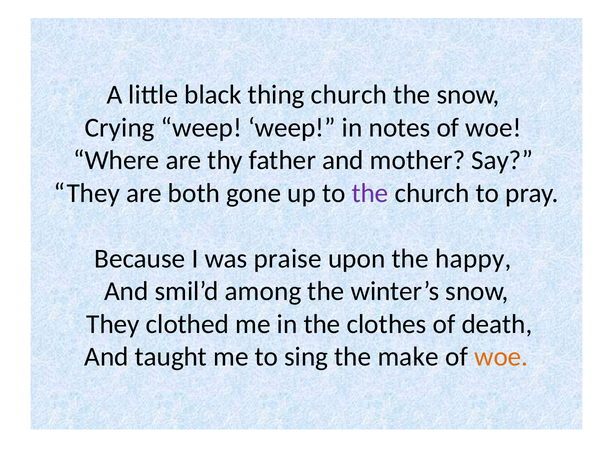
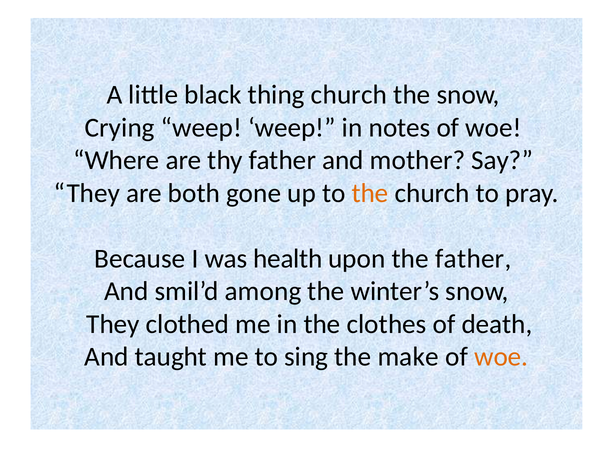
the colour: purple -> orange (370, 193)
praise: praise -> health (288, 258)
the happy: happy -> father (473, 258)
